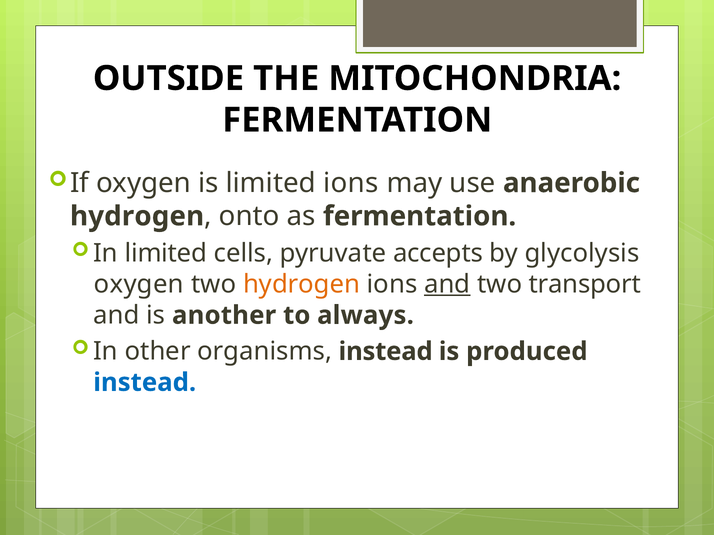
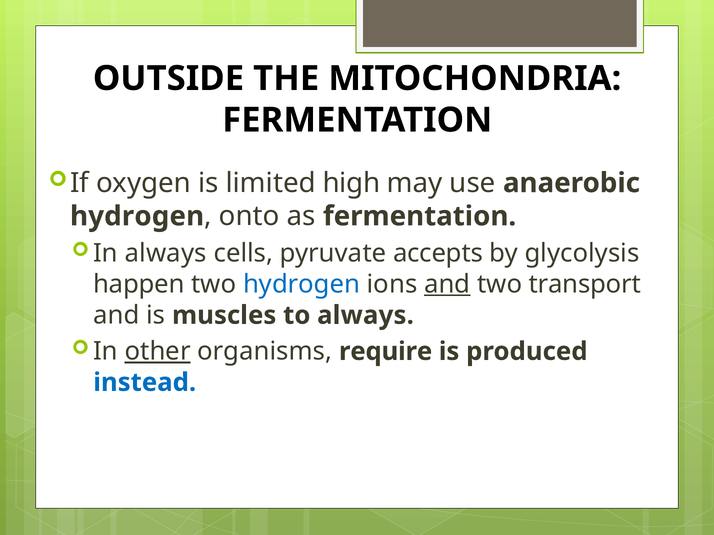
limited ions: ions -> high (351, 183)
In limited: limited -> always (166, 254)
oxygen: oxygen -> happen (139, 285)
hydrogen colour: orange -> blue (302, 285)
another: another -> muscles (224, 316)
other underline: none -> present (158, 352)
organisms instead: instead -> require (386, 352)
